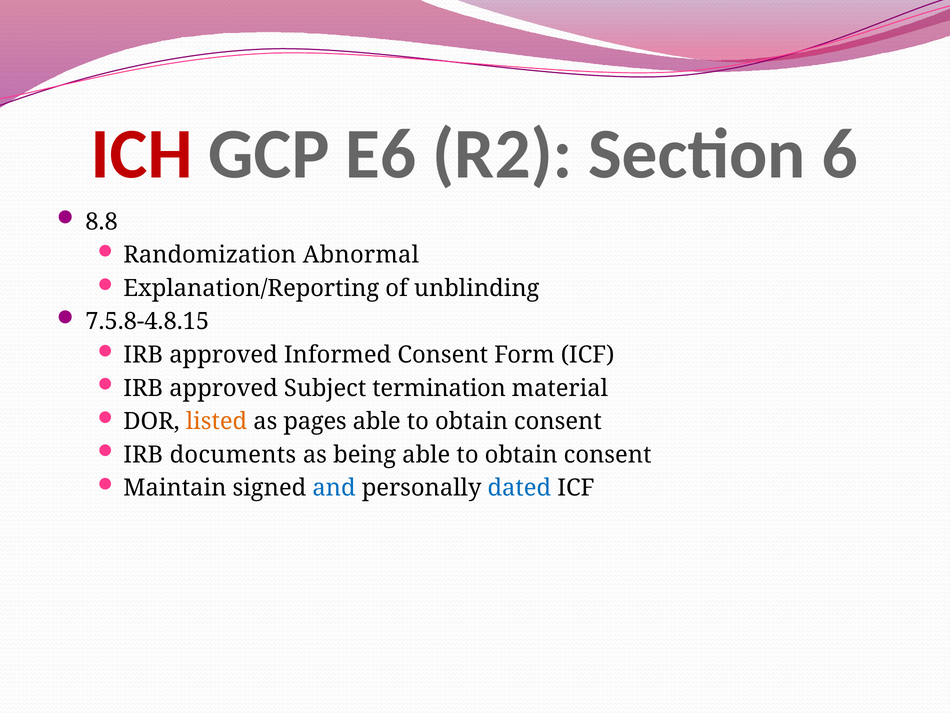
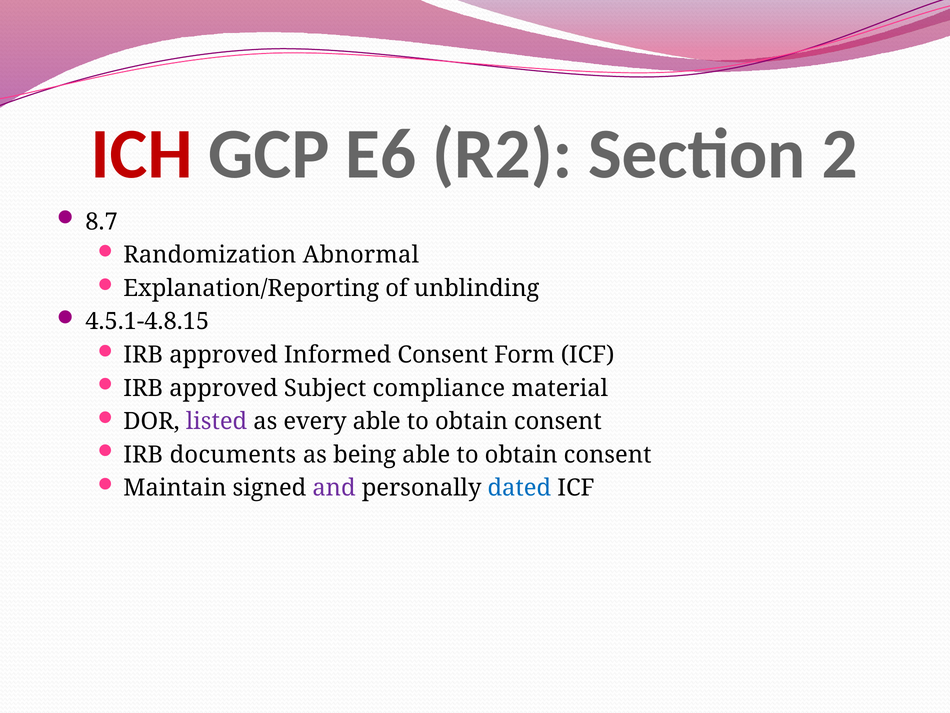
6: 6 -> 2 (840, 154)
8.8: 8.8 -> 8.7 (102, 222)
7.5.8-4.8.15: 7.5.8-4.8.15 -> 4.5.1-4.8.15 (147, 321)
termination: termination -> compliance (439, 388)
listed colour: orange -> purple (217, 421)
pages: pages -> every (315, 421)
and colour: blue -> purple (334, 488)
